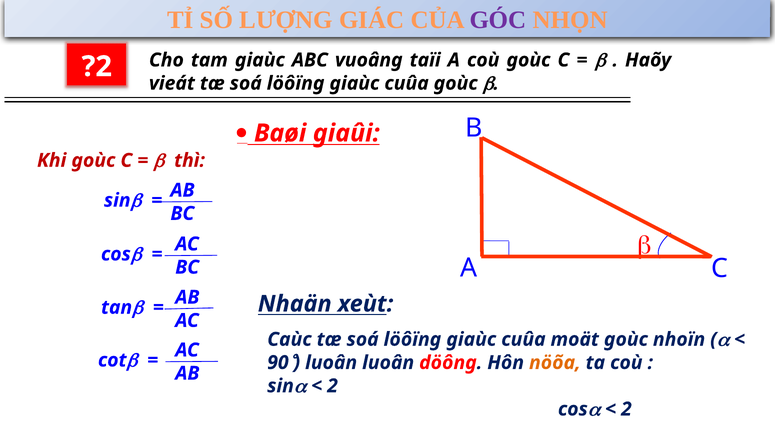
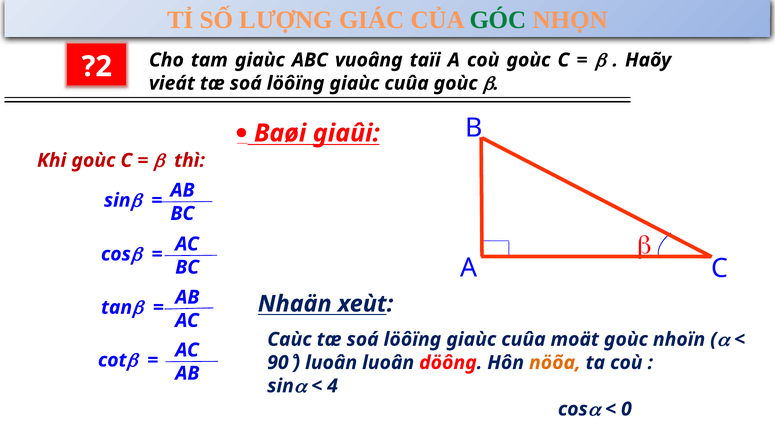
GÓC colour: purple -> green (498, 20)
2: 2 -> 4 (333, 386)
2: 2 -> 0 (626, 409)
